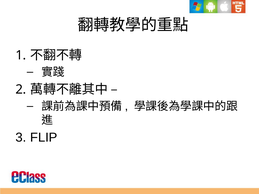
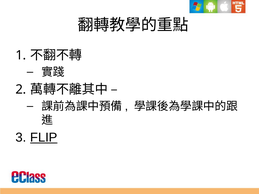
FLIP underline: none -> present (44, 138)
